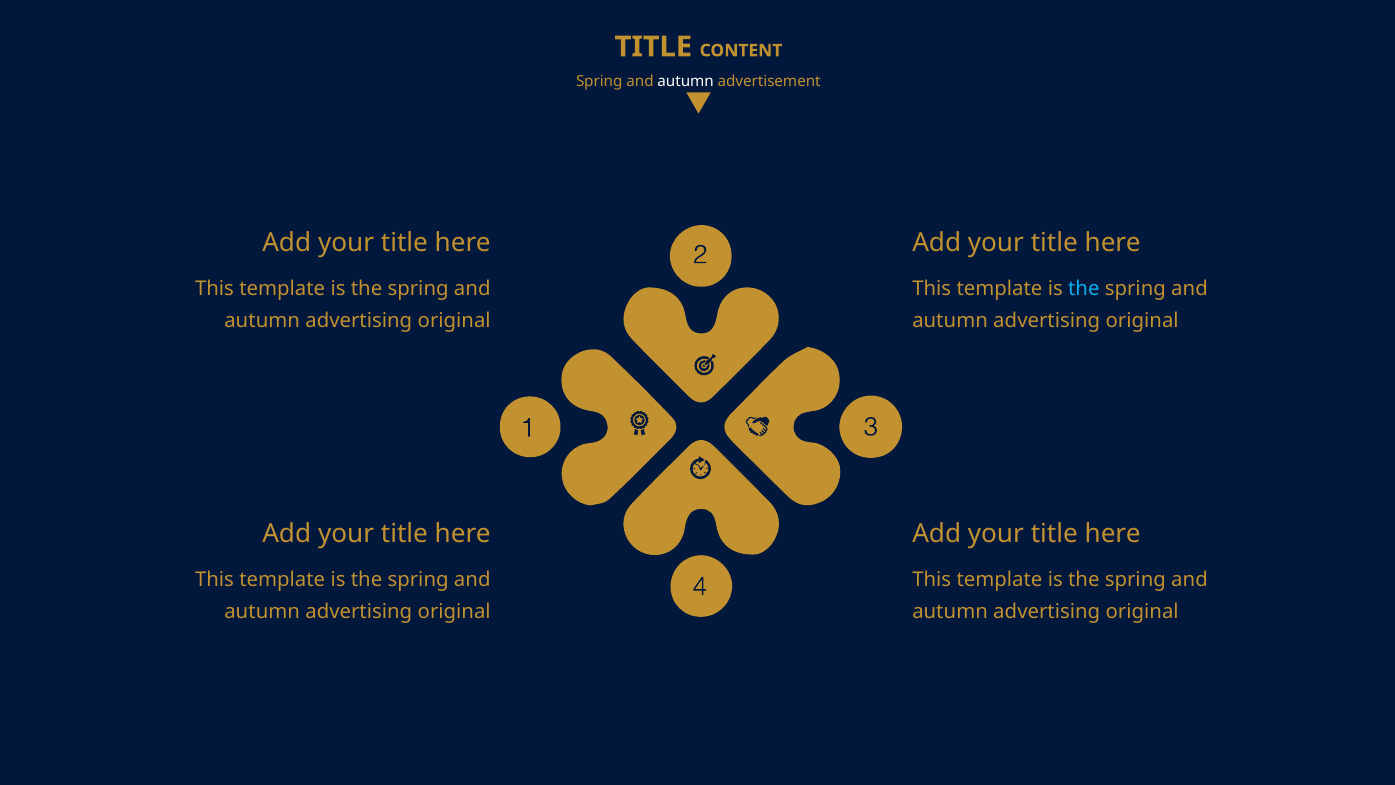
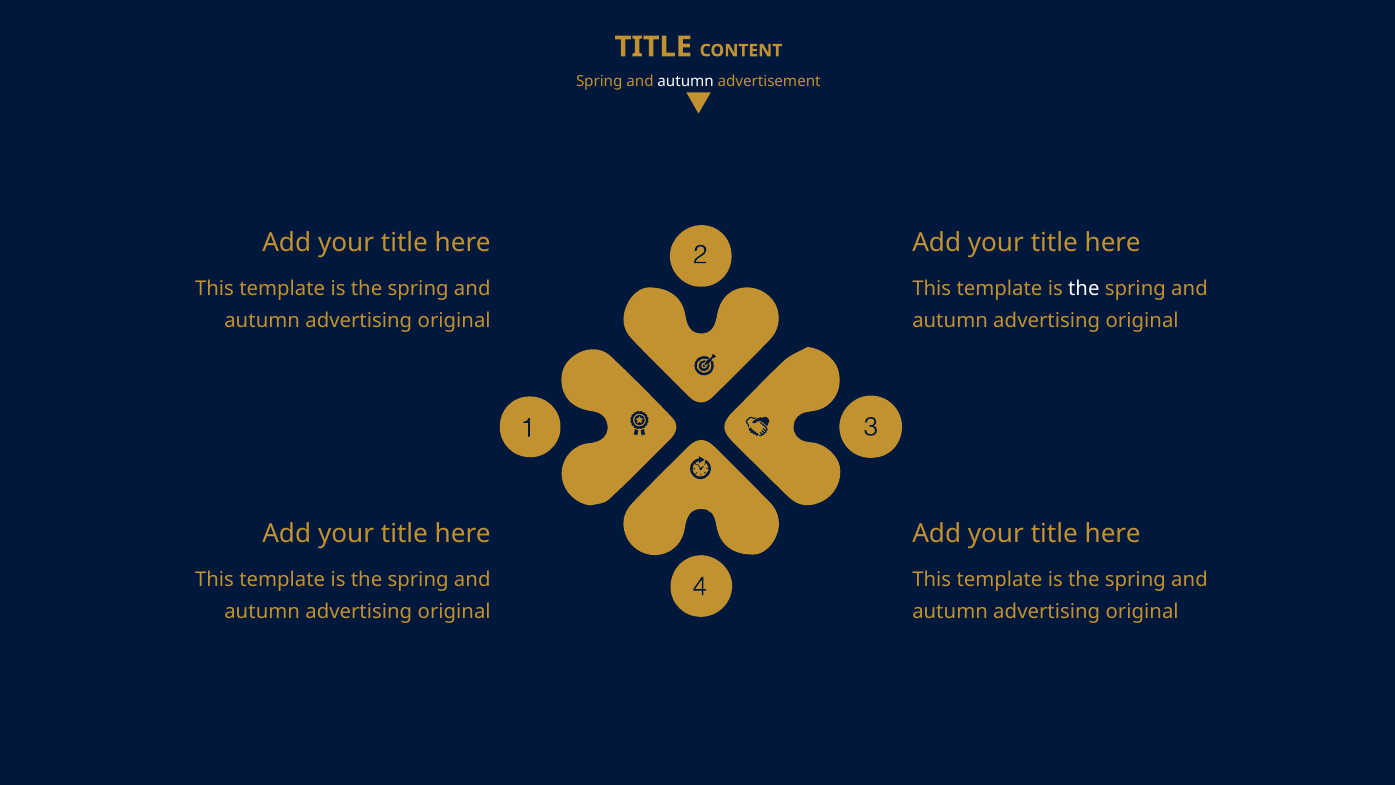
the colour: light blue -> white (1084, 289)
